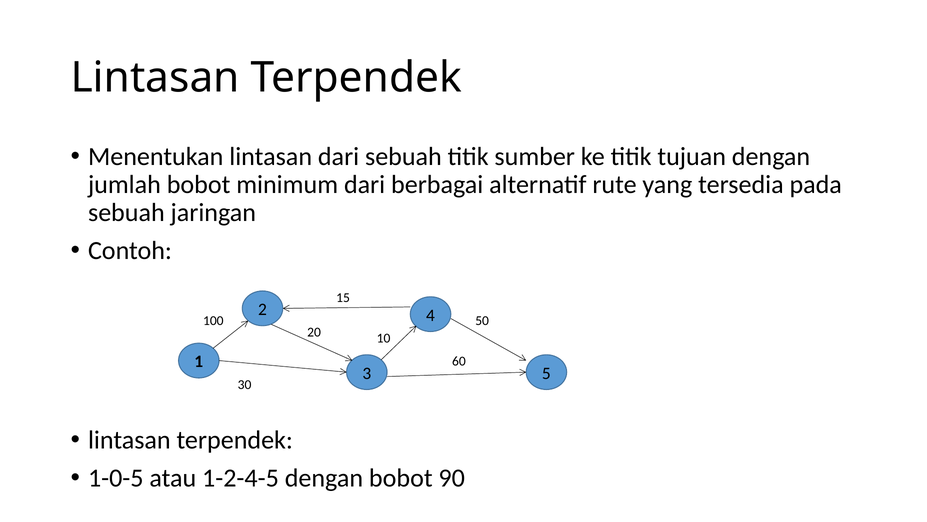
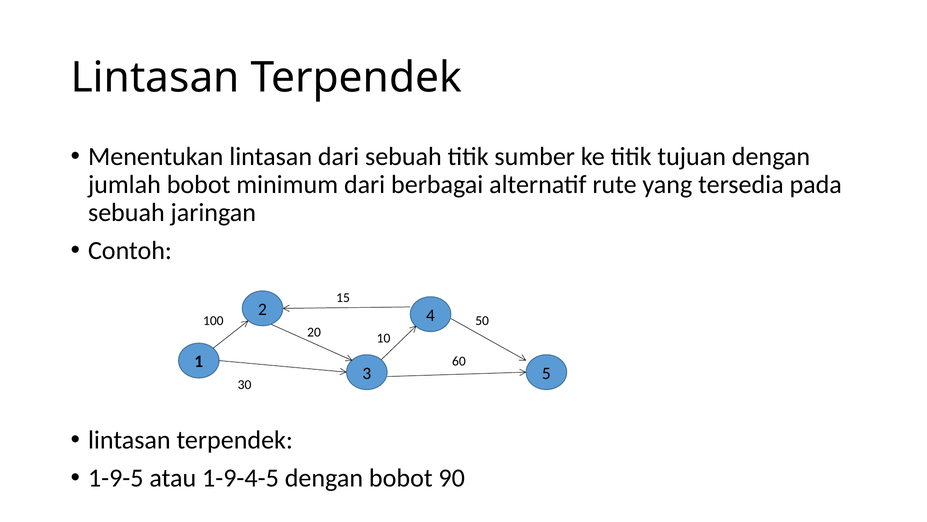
1-0-5: 1-0-5 -> 1-9-5 (116, 477)
1-2-4-5: 1-2-4-5 -> 1-9-4-5 (240, 477)
